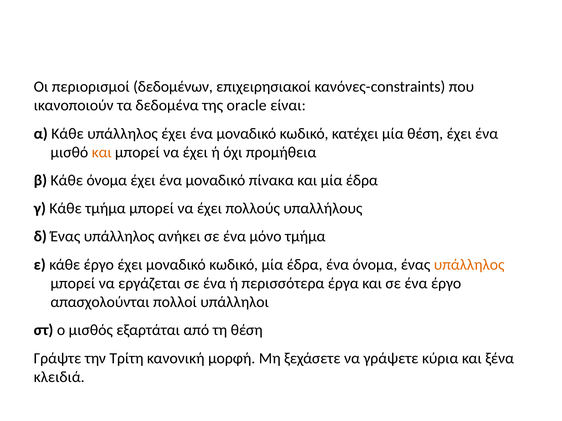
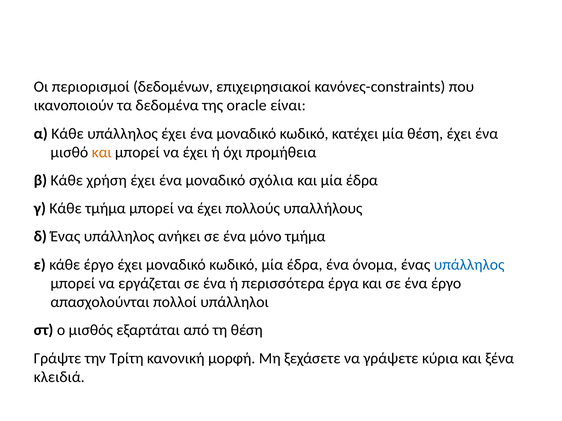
Κάθε όνομα: όνομα -> χρήση (107, 181)
πίνακα: πίνακα -> σχόλια (271, 181)
υπάλληλος colour: orange -> blue (469, 265)
